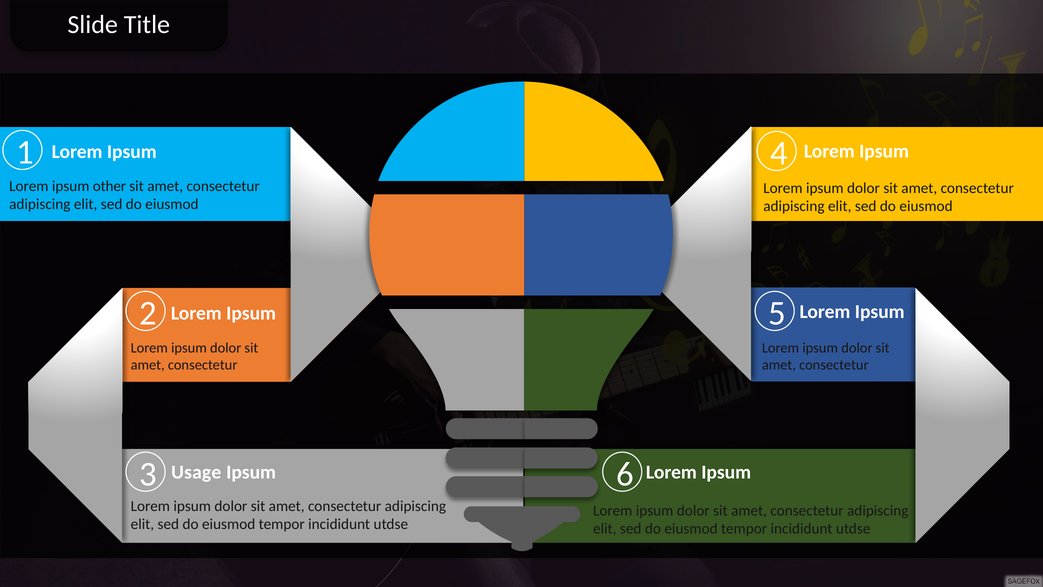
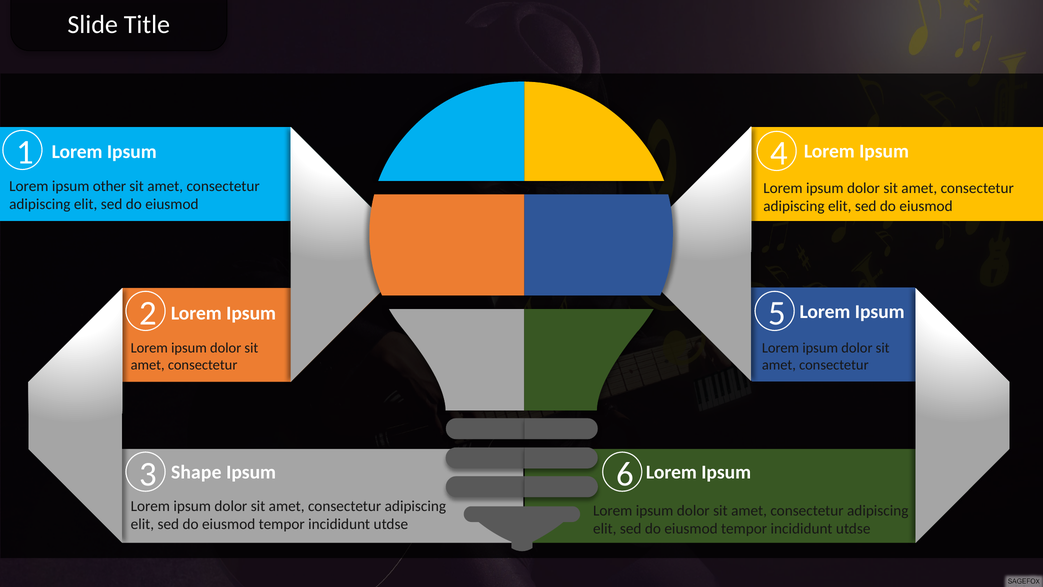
Usage: Usage -> Shape (196, 472)
